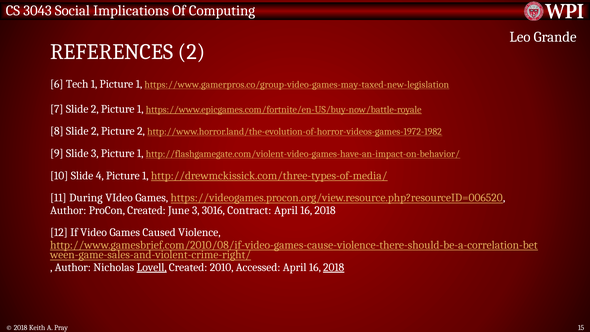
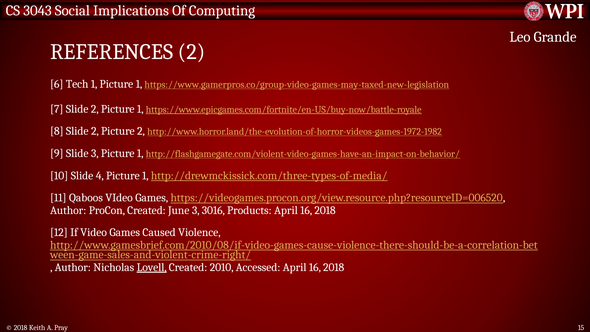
During: During -> Qaboos (86, 198)
Contract: Contract -> Products (249, 210)
2018 underline: present -> none (334, 267)
